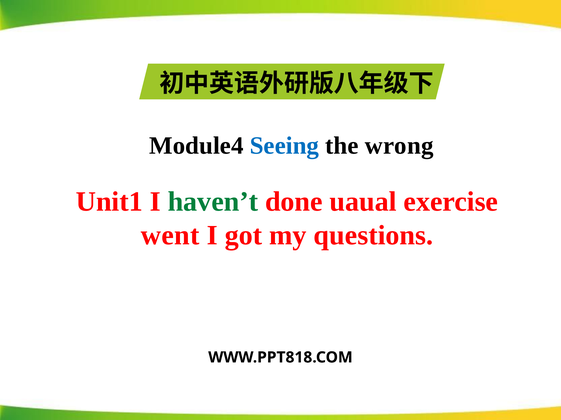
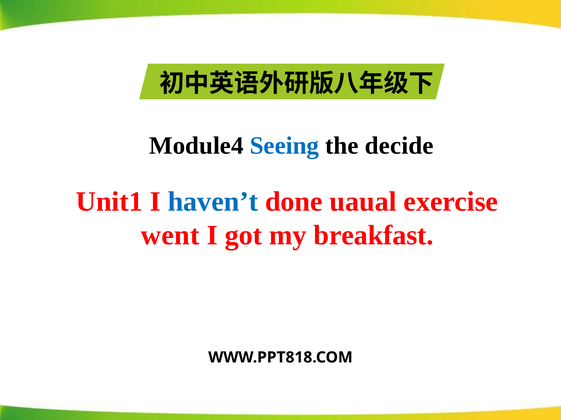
wrong: wrong -> decide (399, 146)
haven’t colour: green -> blue (213, 202)
questions: questions -> breakfast (374, 236)
